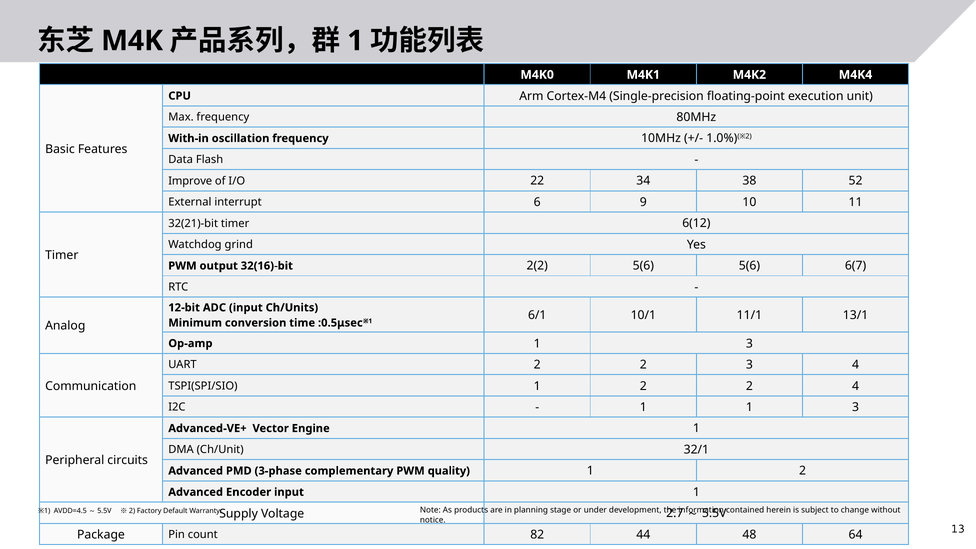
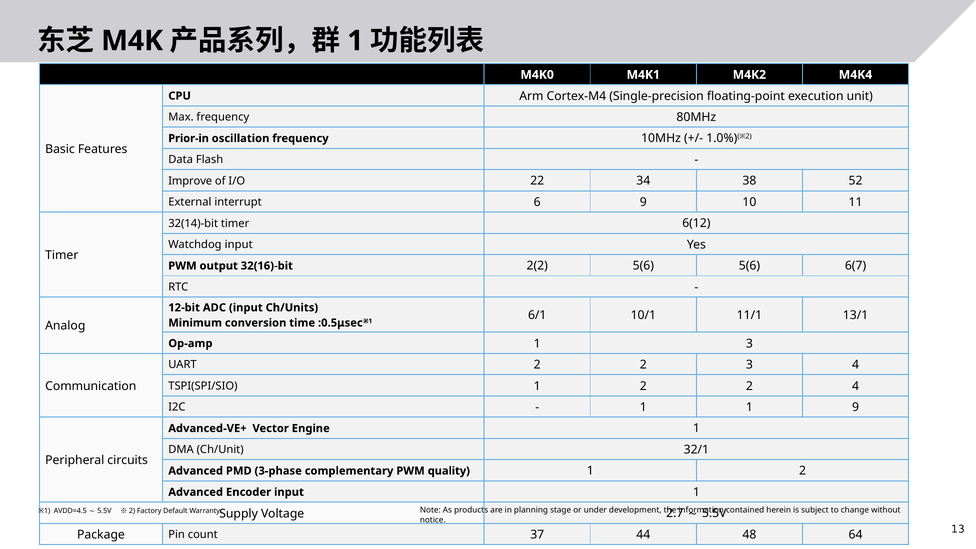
With-in: With-in -> Prior-in (189, 138)
32(21)-bit: 32(21)-bit -> 32(14)-bit (193, 223)
Watchdog grind: grind -> input (239, 245)
1 1 3: 3 -> 9 (856, 407)
82: 82 -> 37 (537, 535)
